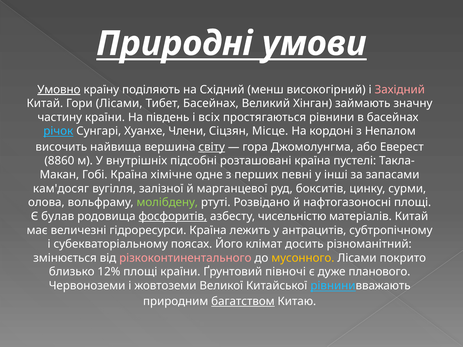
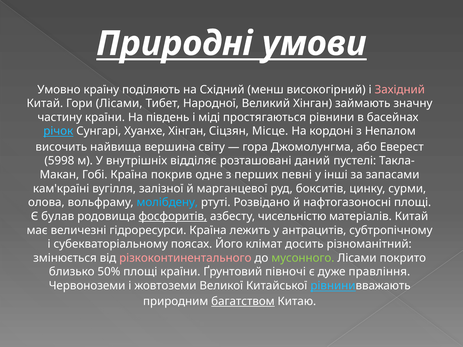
Умовно underline: present -> none (59, 90)
Тибет Басейнах: Басейнах -> Народної (211, 103)
всіх: всіх -> міді (209, 117)
Хуанхе Члени: Члени -> Хінган (187, 131)
світу underline: present -> none (212, 147)
8860: 8860 -> 5998 (59, 161)
підсобні: підсобні -> відділяє (193, 161)
розташовані країна: країна -> даний (312, 161)
хімічне: хімічне -> покрив (172, 175)
кам'досяг: кам'досяг -> кам'країні (61, 189)
молібдену colour: light green -> light blue (167, 203)
мусонного colour: yellow -> light green (303, 258)
12%: 12% -> 50% (109, 272)
планового: планового -> правління (379, 272)
